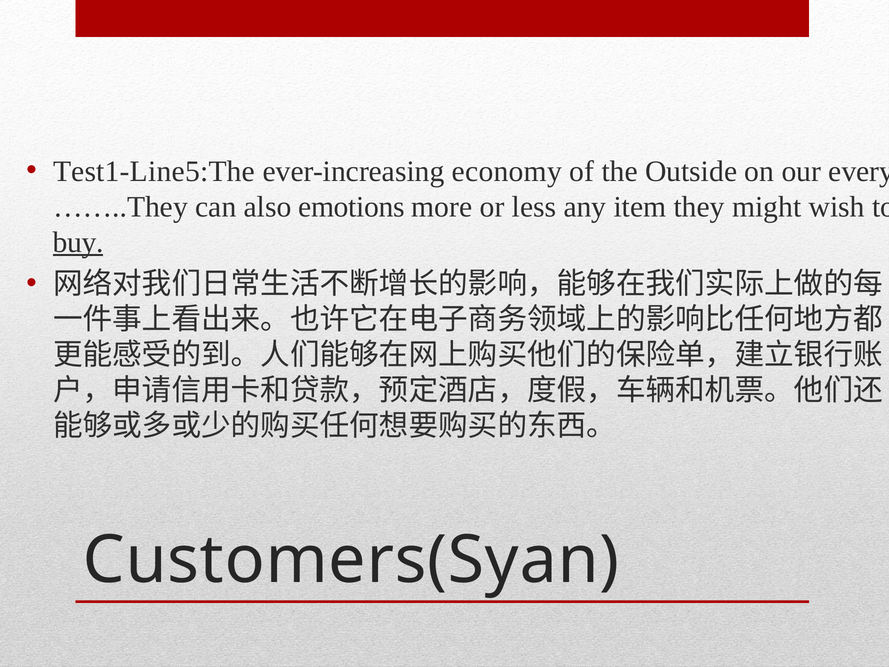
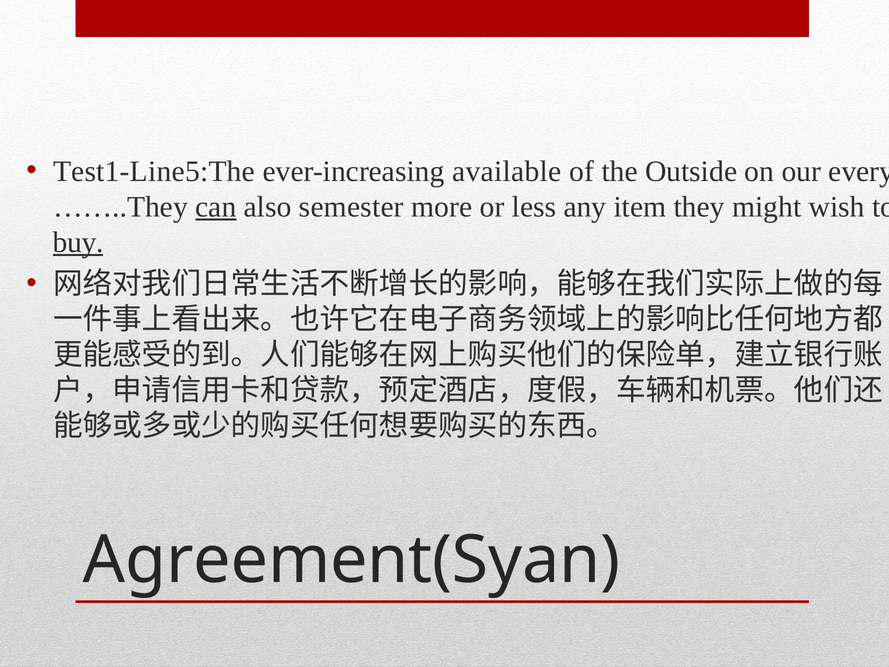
economy: economy -> available (507, 171)
can underline: none -> present (216, 207)
emotions: emotions -> semester (351, 207)
Customers(Syan: Customers(Syan -> Agreement(Syan (352, 560)
